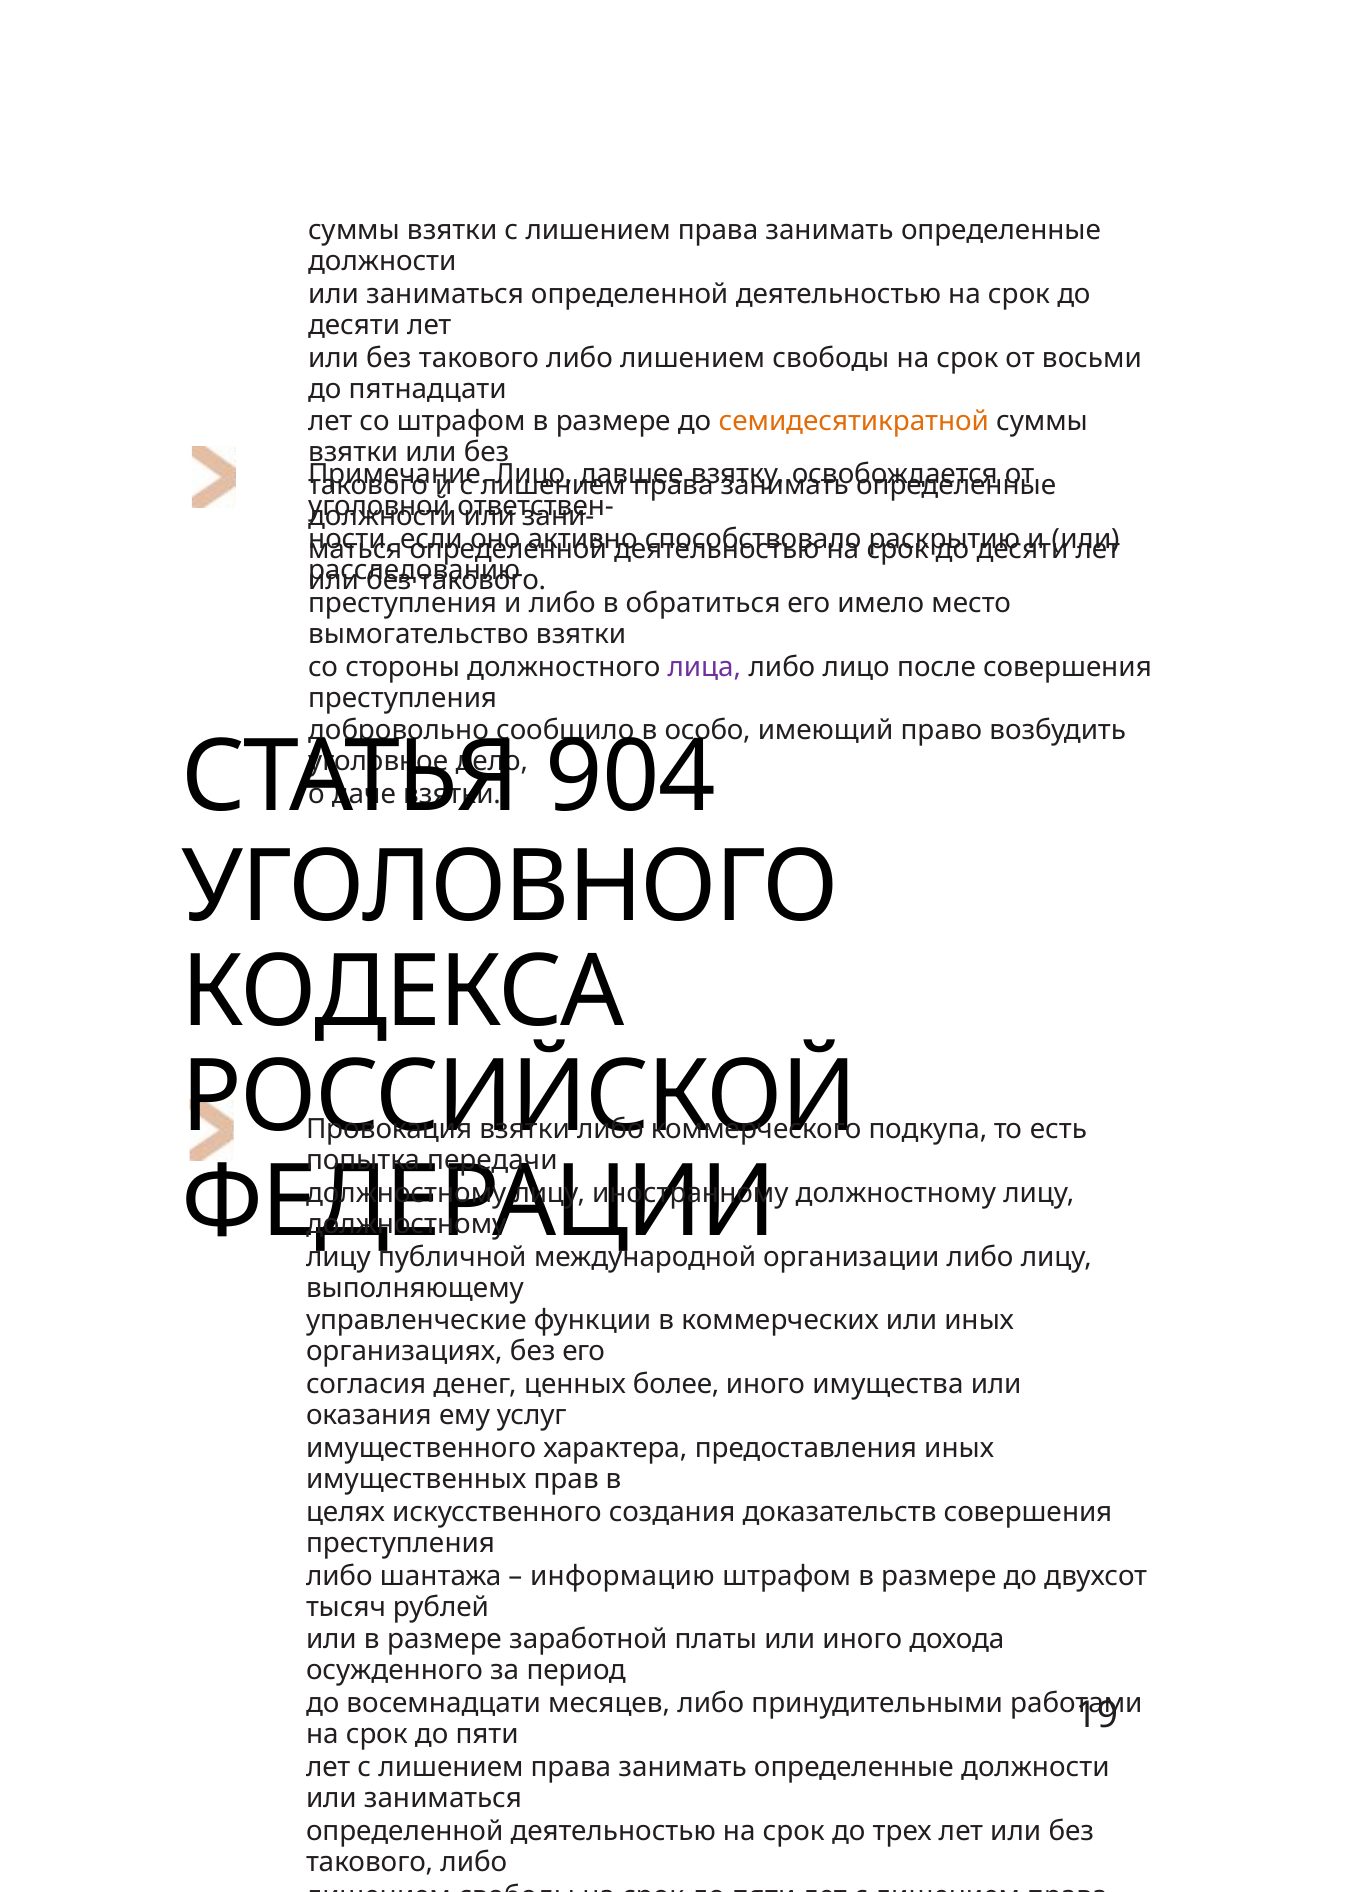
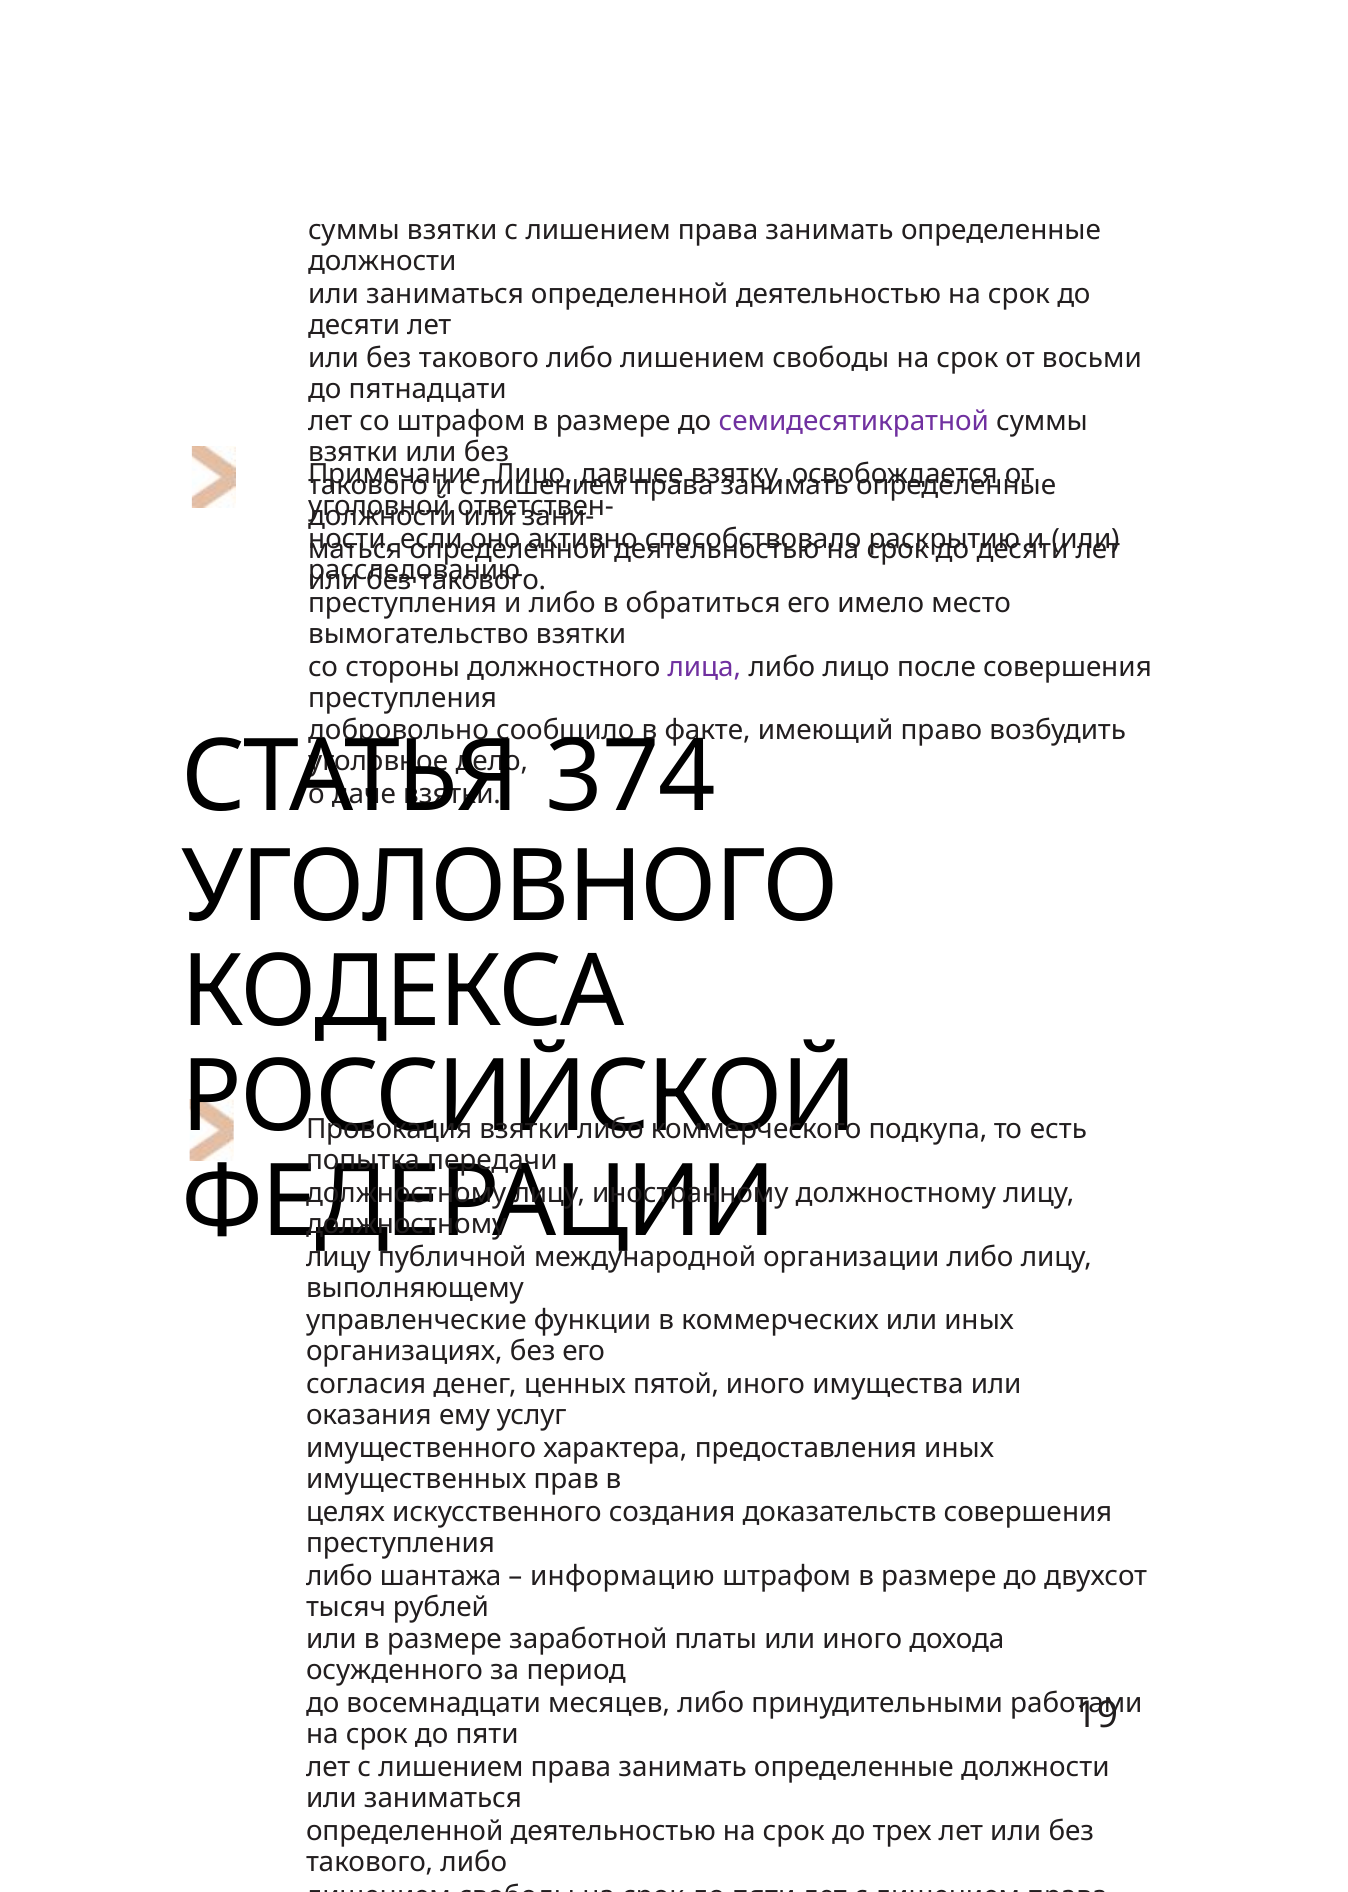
семидесятикратной colour: orange -> purple (854, 421)
особо: особо -> факте (708, 730)
904: 904 -> 374 (631, 777)
более: более -> пятой (676, 1384)
